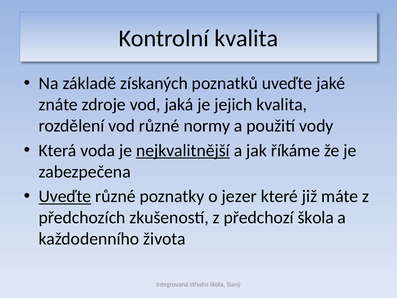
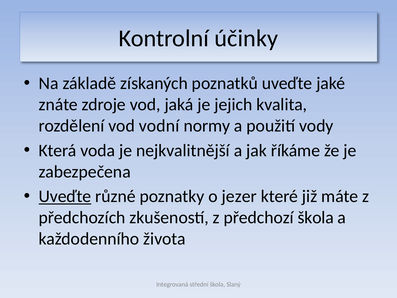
Kontrolní kvalita: kvalita -> účinky (246, 38)
vod různé: různé -> vodní (159, 126)
nejkvalitnější underline: present -> none (183, 150)
